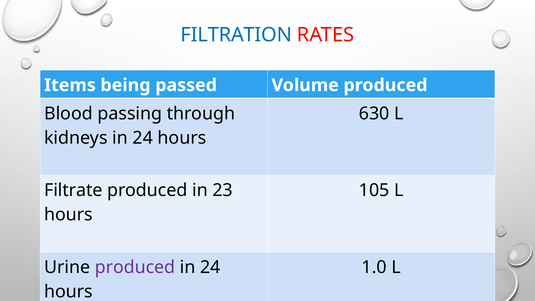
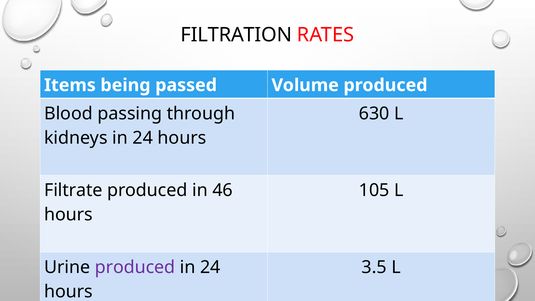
FILTRATION colour: blue -> black (236, 35)
23: 23 -> 46 (223, 190)
1.0: 1.0 -> 3.5 (374, 267)
